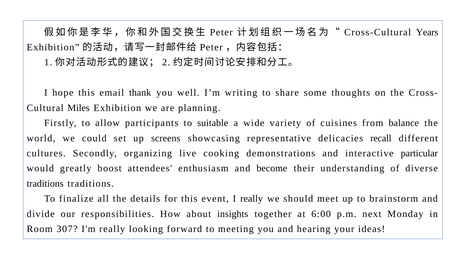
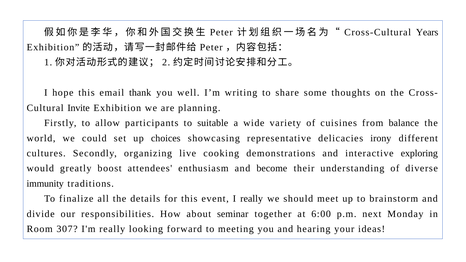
Miles: Miles -> Invite (79, 108)
screens: screens -> choices (166, 138)
recall: recall -> irony (381, 138)
particular: particular -> exploring (419, 153)
traditions: traditions -> immunity (45, 184)
insights: insights -> seminar (233, 214)
